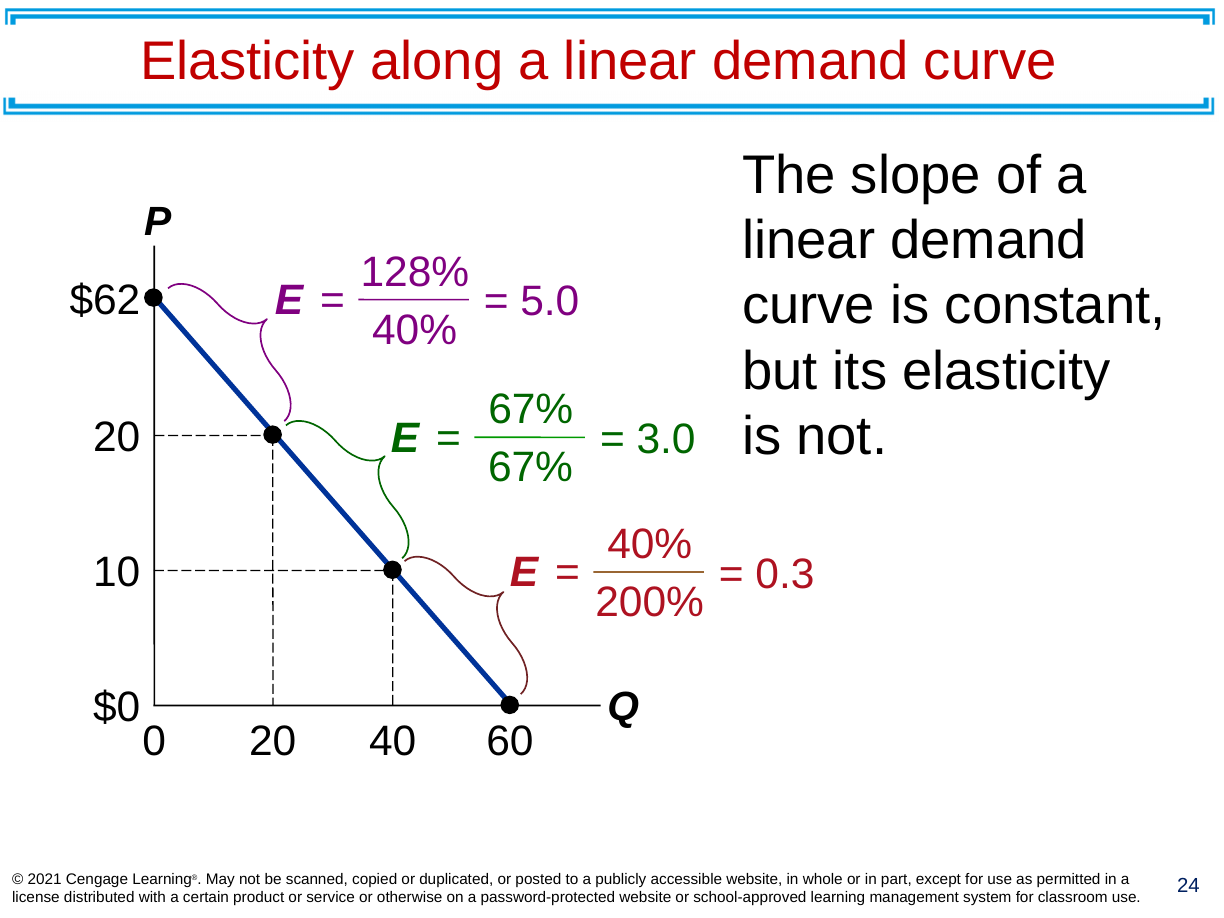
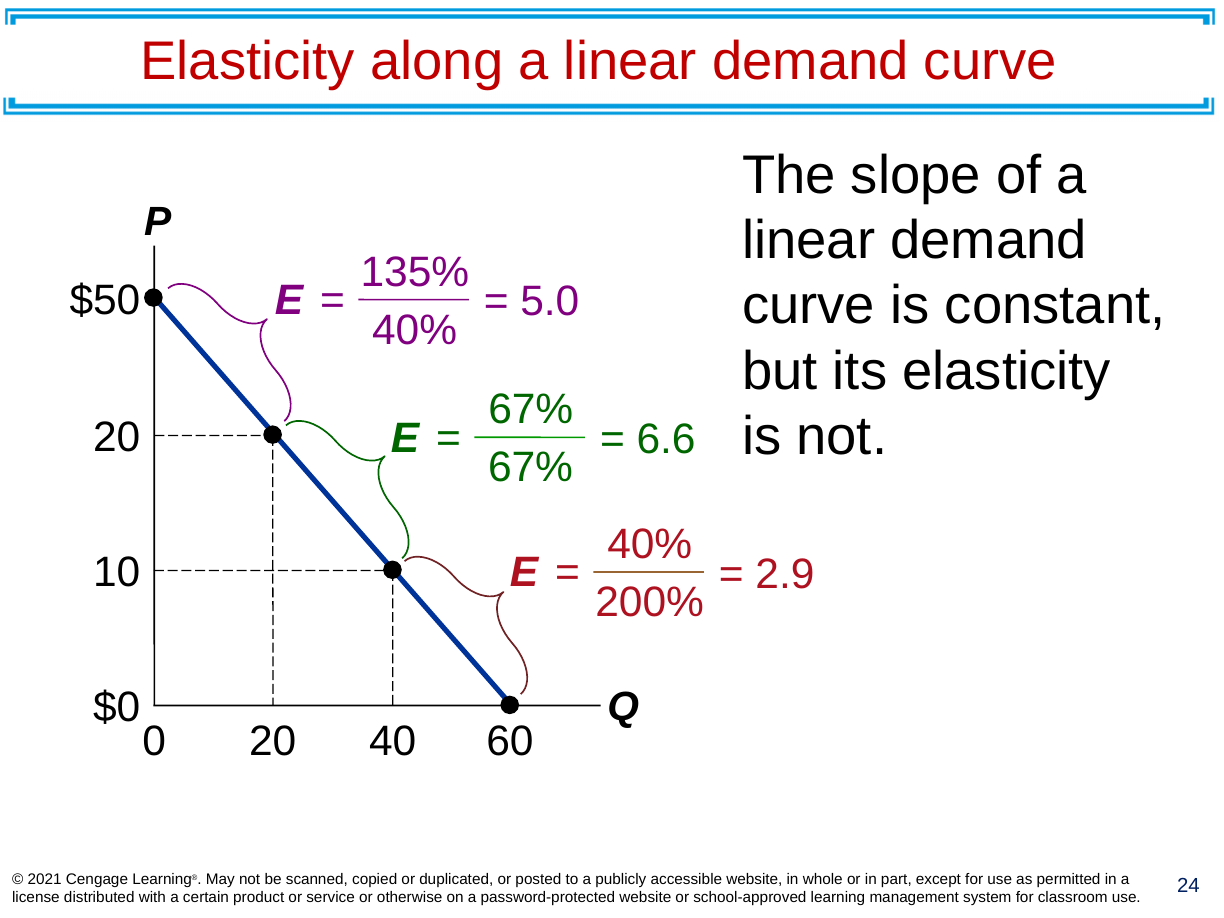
128%: 128% -> 135% (415, 272)
$62: $62 -> $50 (105, 300)
3.0: 3.0 -> 6.6 (666, 439)
0.3: 0.3 -> 2.9 (785, 574)
